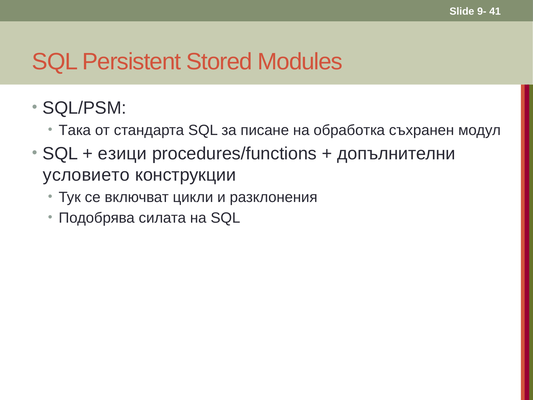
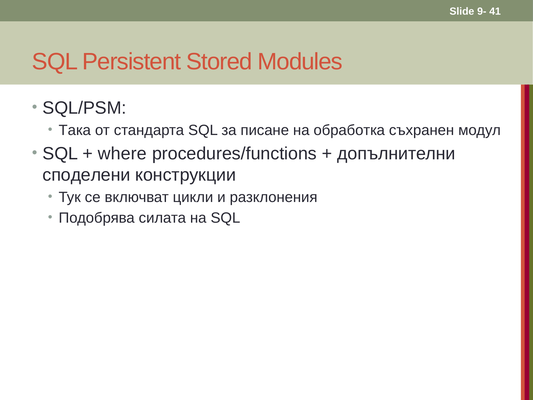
езици: езици -> where (122, 153)
условието: условието -> споделени (86, 175)
